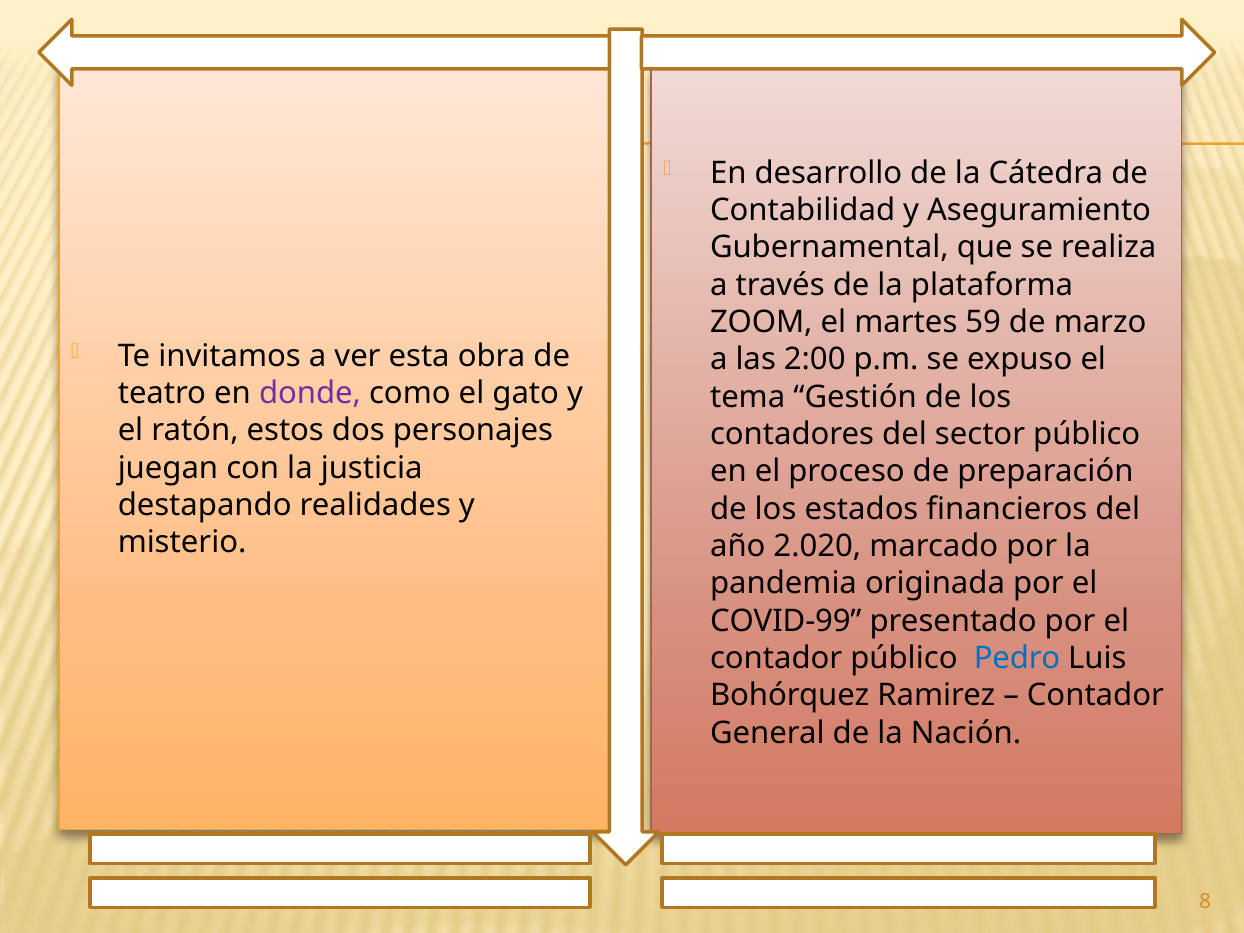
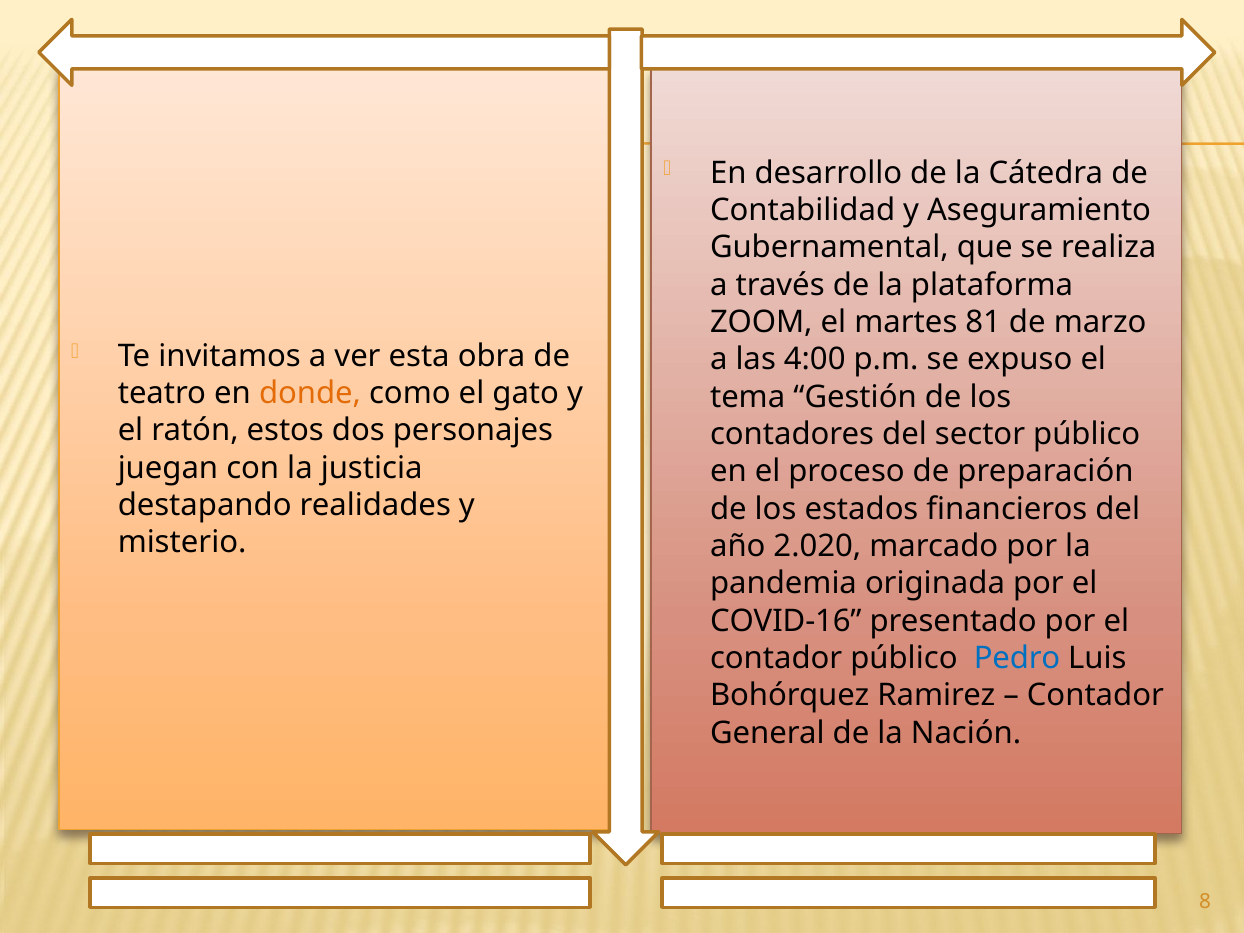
59: 59 -> 81 (983, 322)
2:00: 2:00 -> 4:00 (815, 360)
donde colour: purple -> orange (310, 393)
COVID-99: COVID-99 -> COVID-16 (786, 621)
